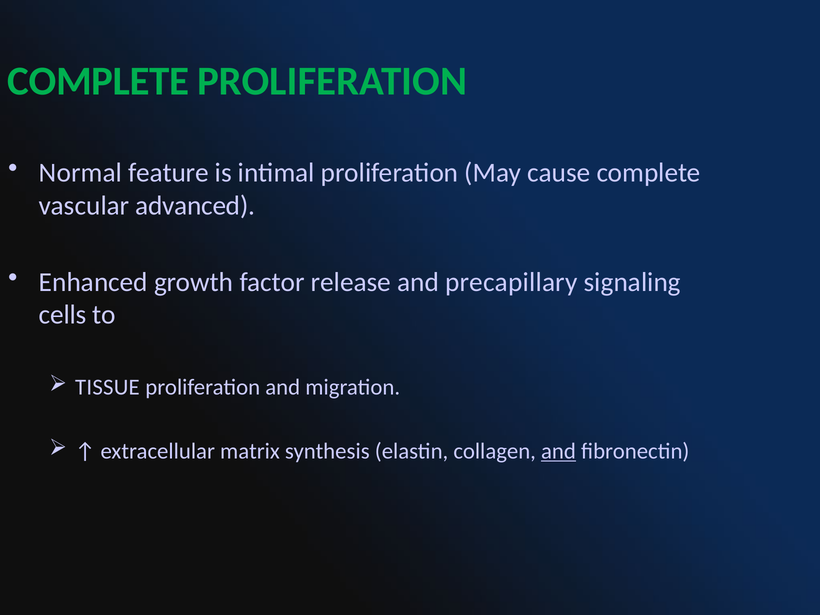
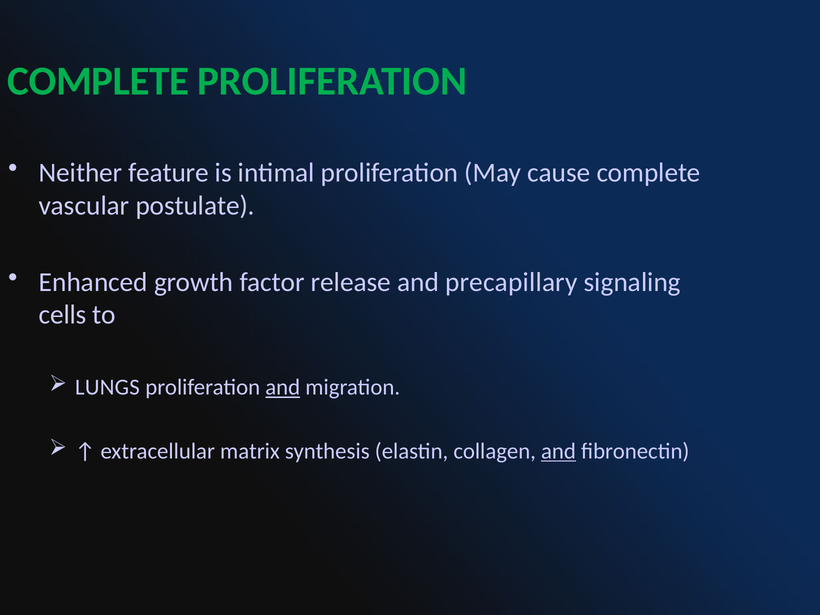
Normal: Normal -> Neither (81, 173)
advanced: advanced -> postulate (195, 206)
TISSUE: TISSUE -> LUNGS (107, 387)
and underline: none -> present (283, 387)
